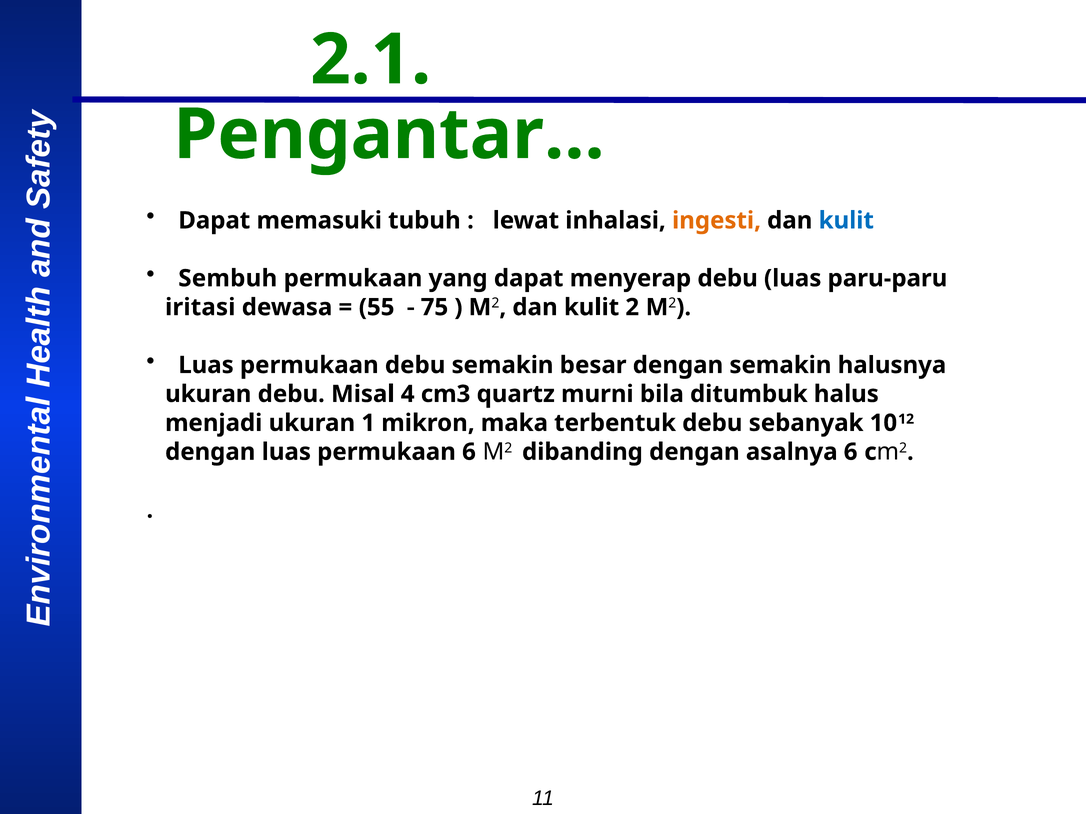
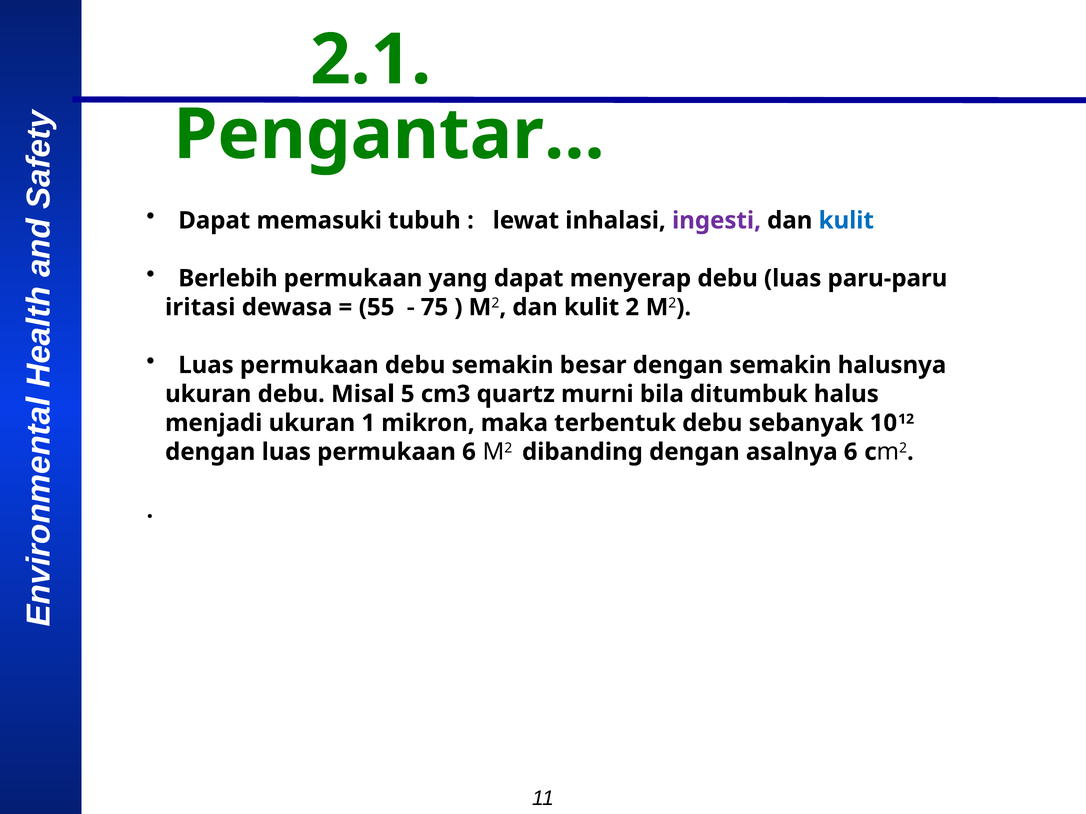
ingesti colour: orange -> purple (717, 221)
Sembuh: Sembuh -> Berlebih (228, 279)
4: 4 -> 5 (408, 394)
